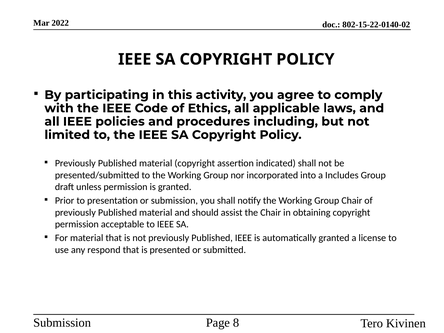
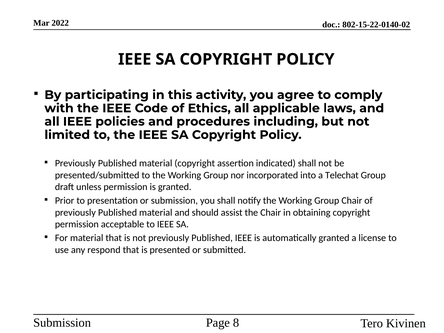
Includes: Includes -> Telechat (342, 175)
